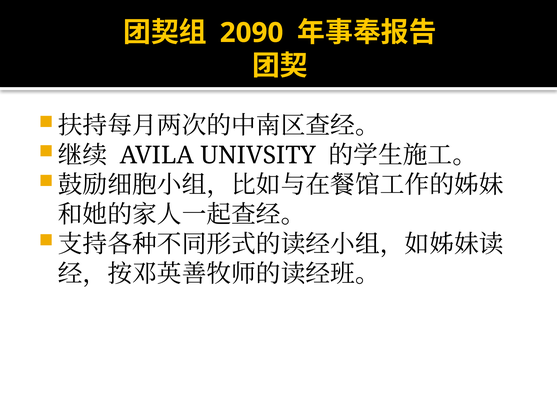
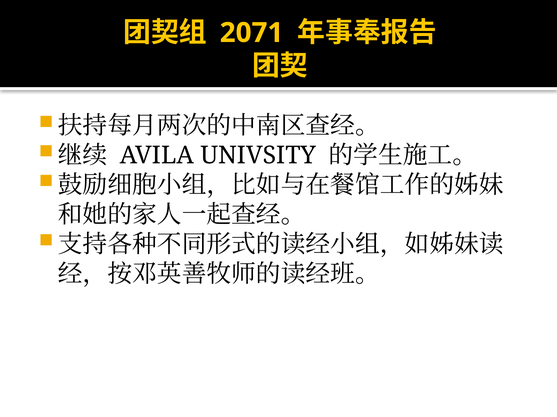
2090: 2090 -> 2071 (252, 33)
